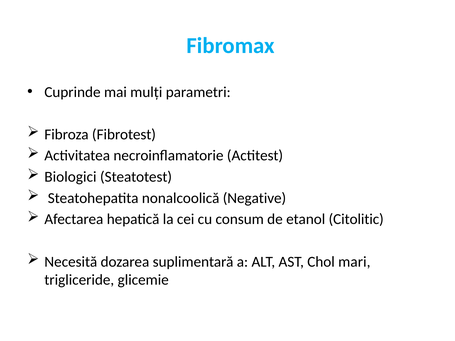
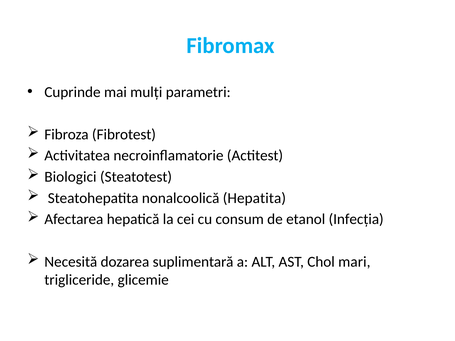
Negative: Negative -> Hepatita (254, 198)
Citolitic: Citolitic -> Infecția (356, 219)
